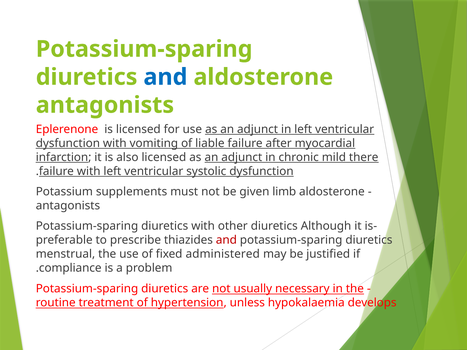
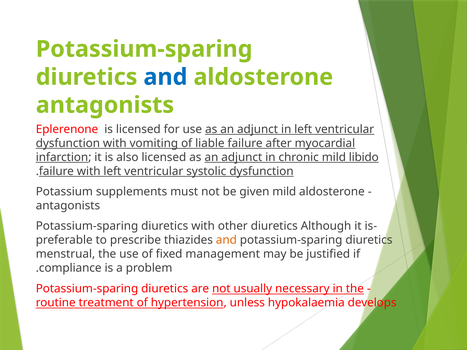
there: there -> libido (364, 157)
given limb: limb -> mild (284, 192)
and colour: red -> orange (226, 240)
administered: administered -> management (223, 254)
